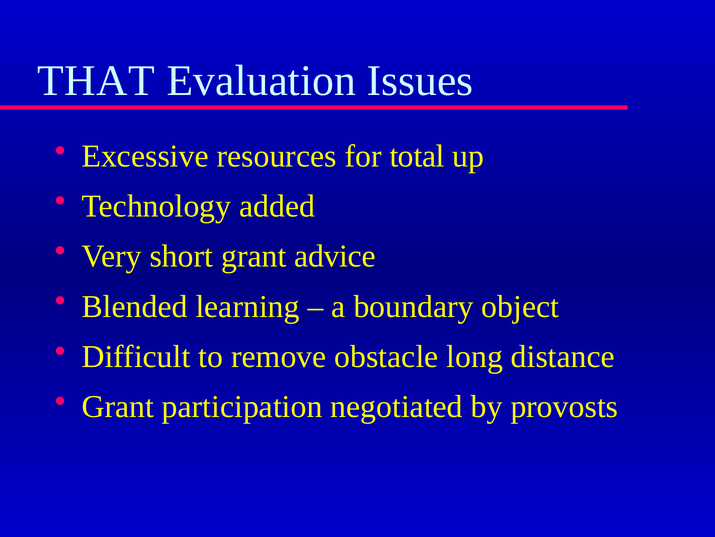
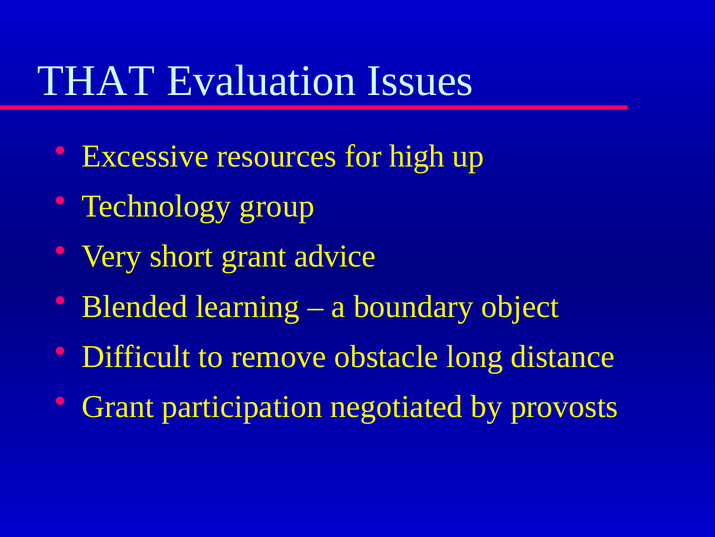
total: total -> high (417, 156)
added: added -> group (277, 206)
